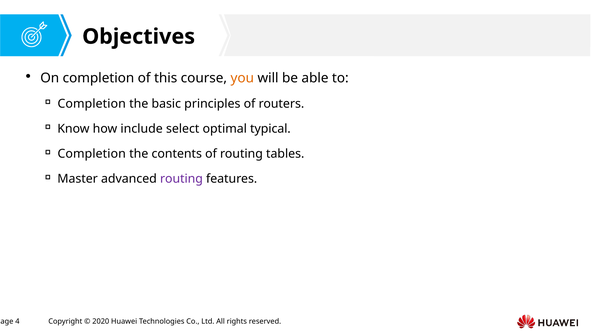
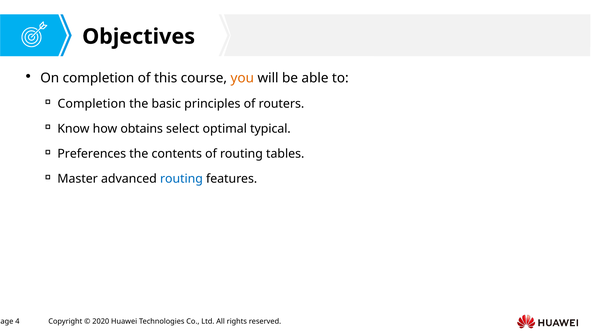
include: include -> obtains (142, 129)
Completion: Completion -> Preferences (92, 154)
routing colour: purple -> blue (181, 179)
